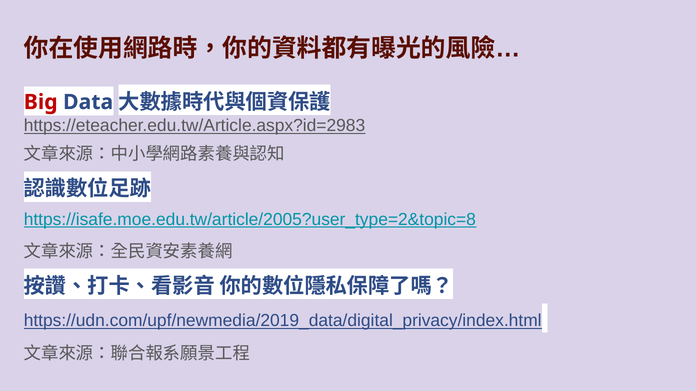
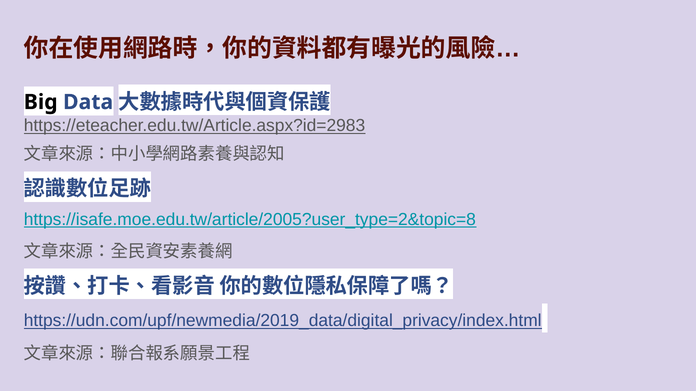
Big colour: red -> black (41, 102)
